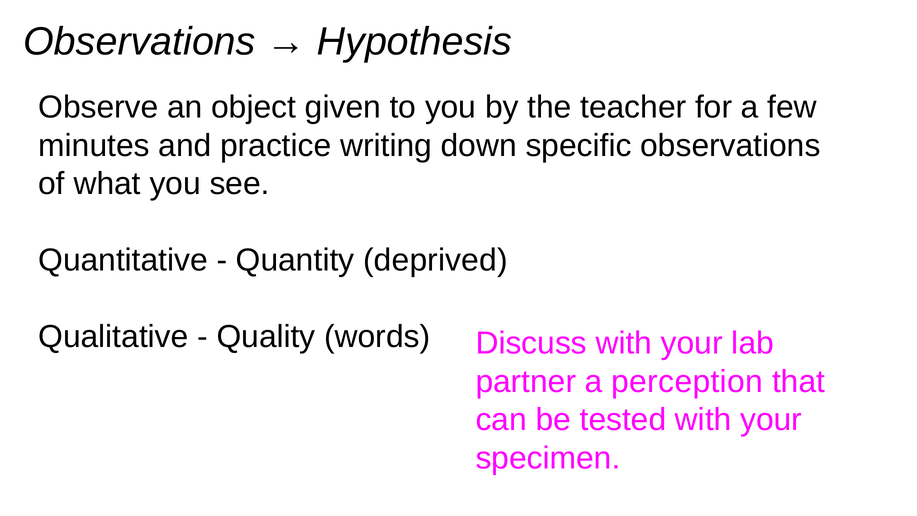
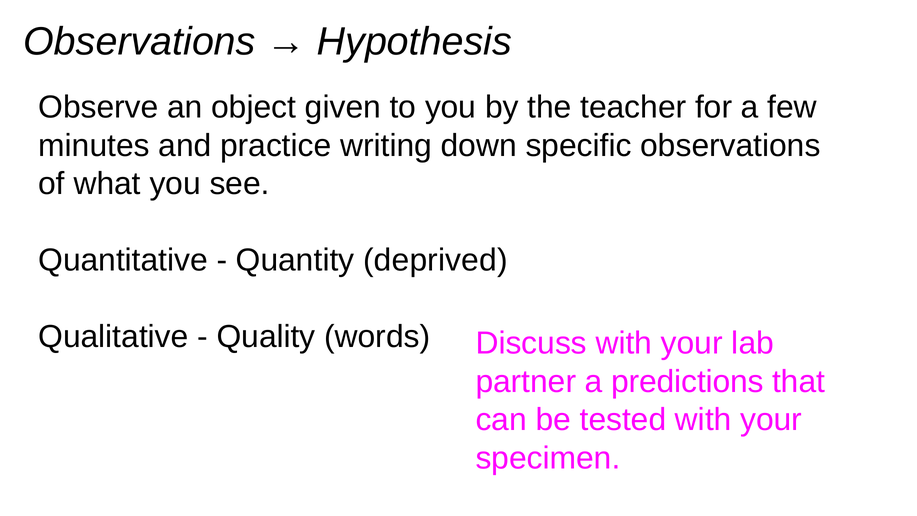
perception: perception -> predictions (687, 381)
